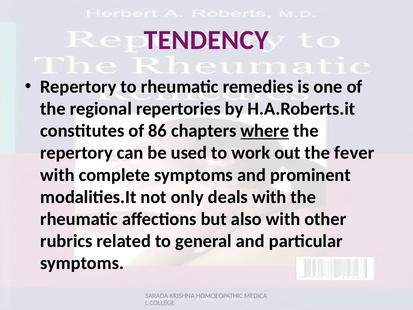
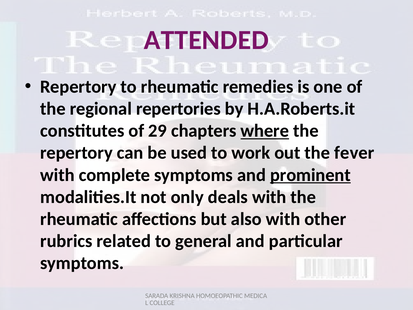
TENDENCY: TENDENCY -> ATTENDED (206, 40)
86: 86 -> 29 (158, 131)
prominent underline: none -> present (310, 175)
